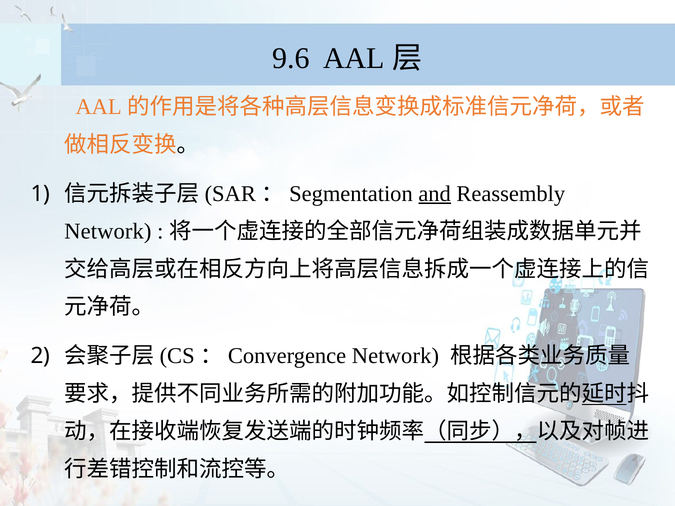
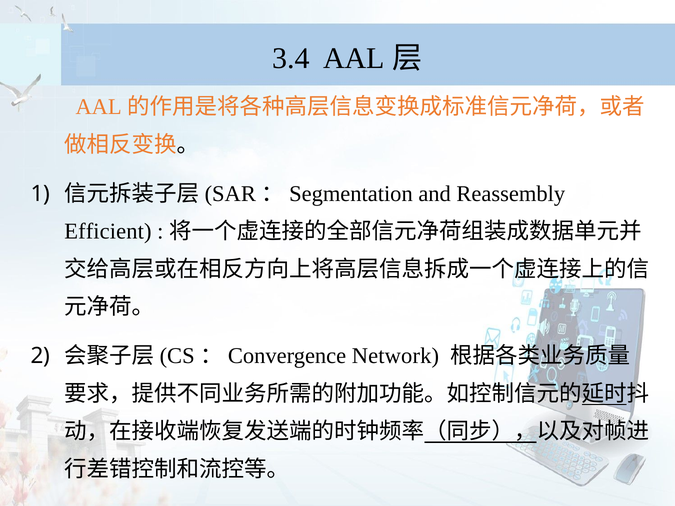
9.6: 9.6 -> 3.4 (291, 59)
and underline: present -> none (435, 194)
Network: Network -> Efficient (108, 231)
